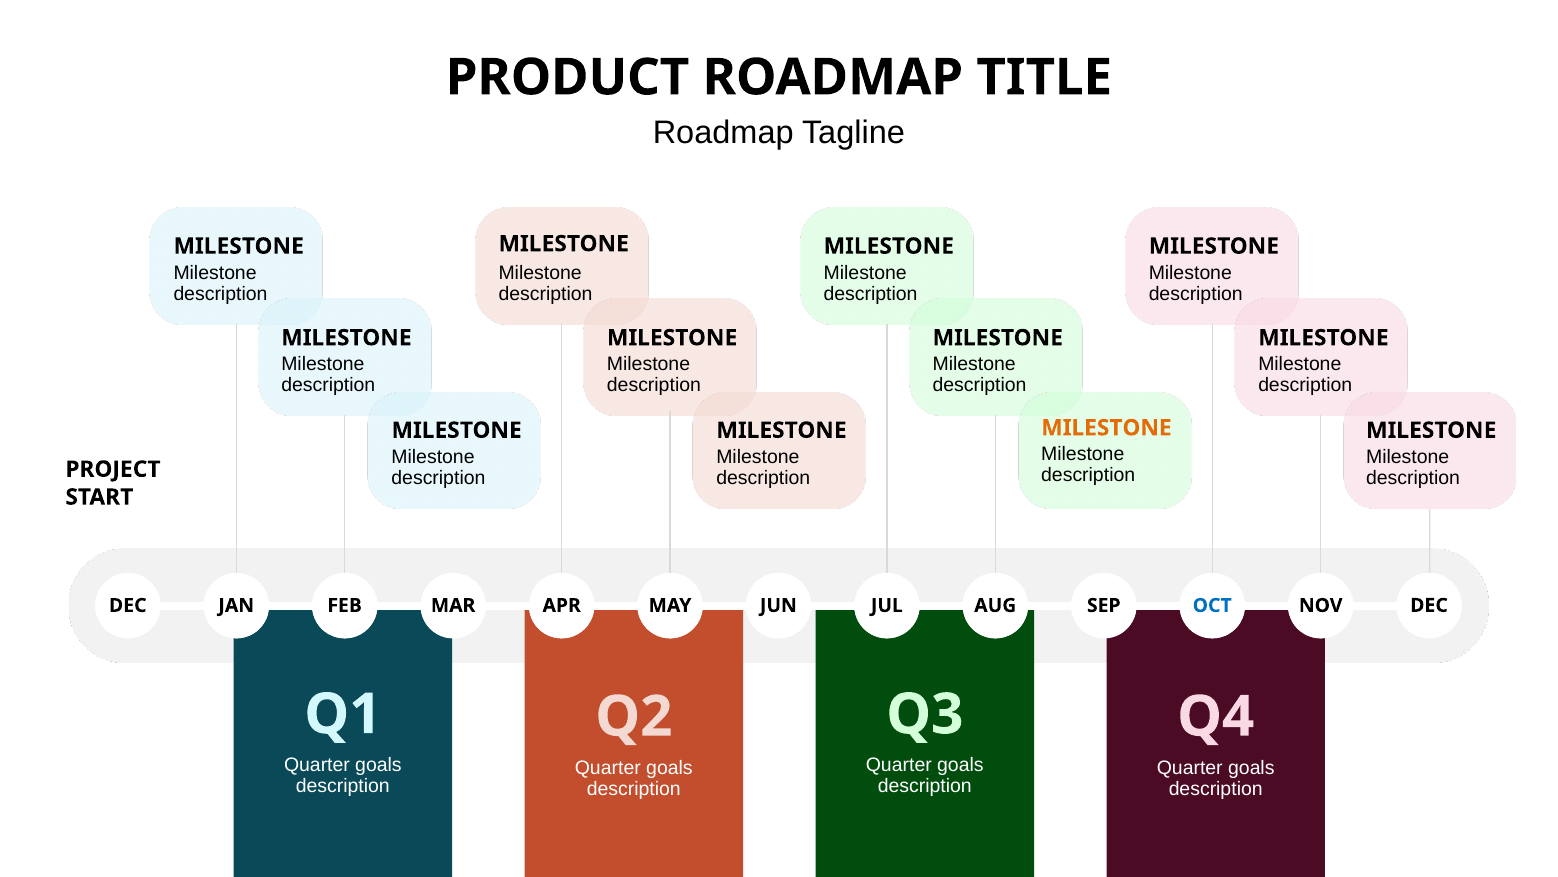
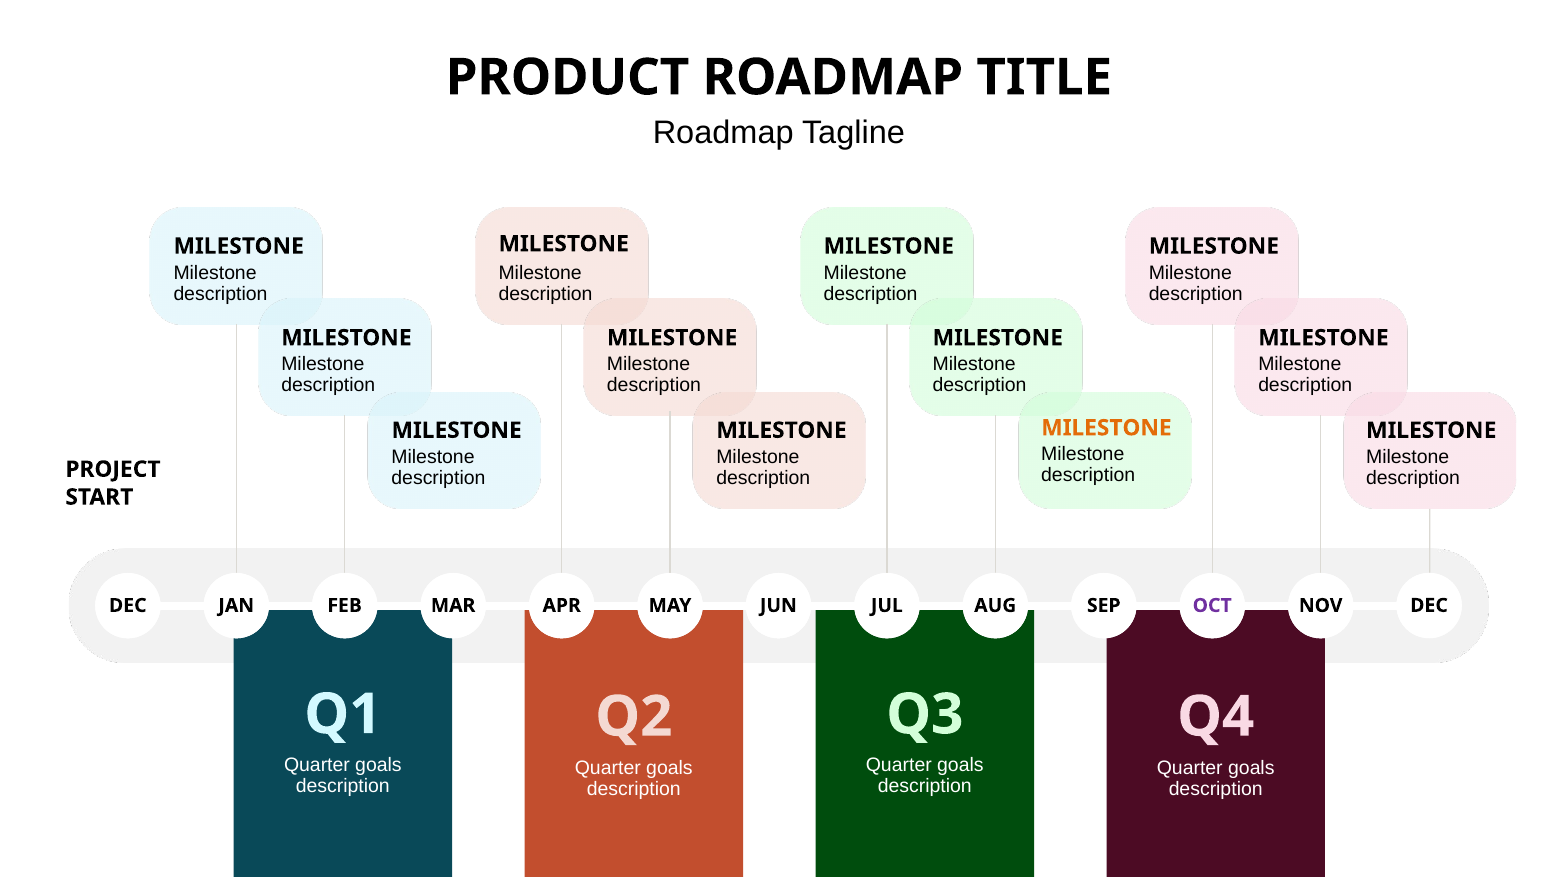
OCT colour: blue -> purple (1212, 605)
